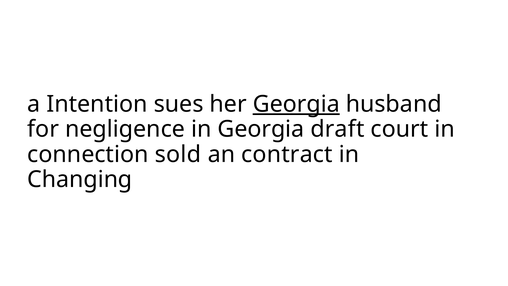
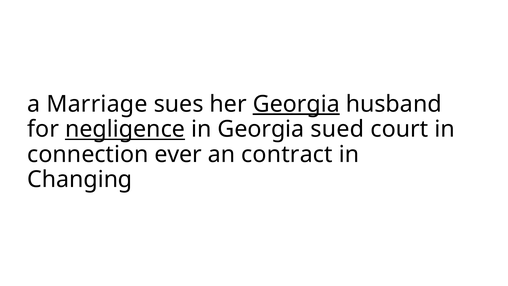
Intention: Intention -> Marriage (97, 104)
negligence underline: none -> present (125, 129)
draft: draft -> sued (337, 129)
sold: sold -> ever (178, 154)
